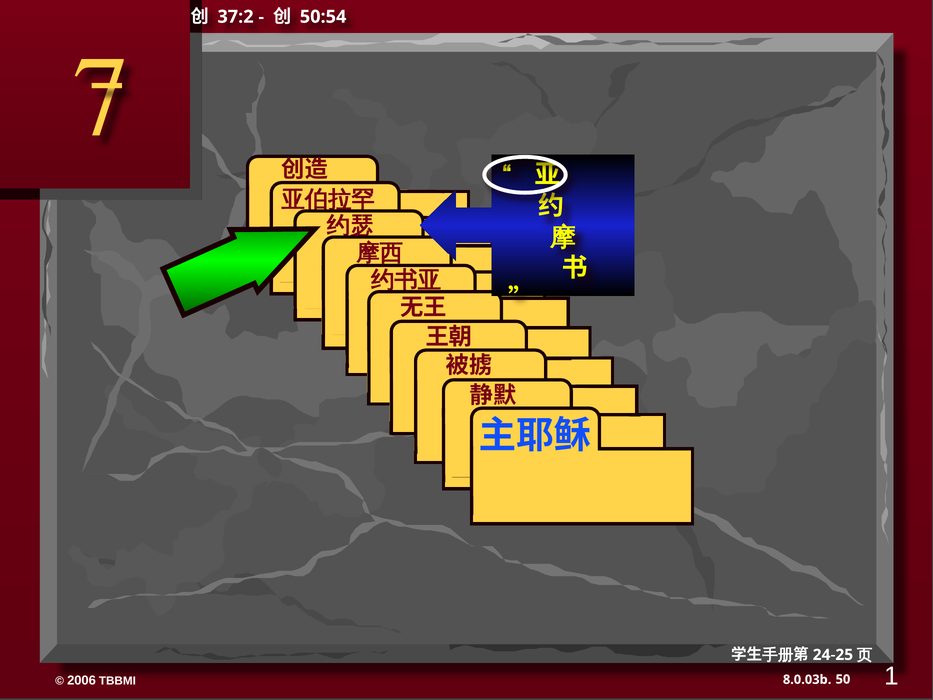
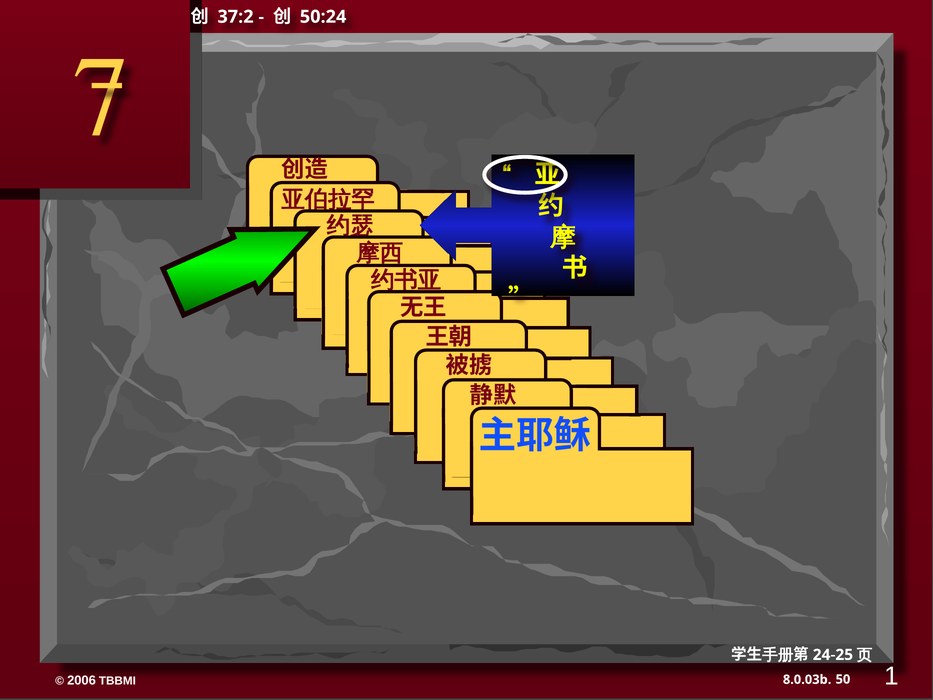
50:54: 50:54 -> 50:24 (323, 17)
